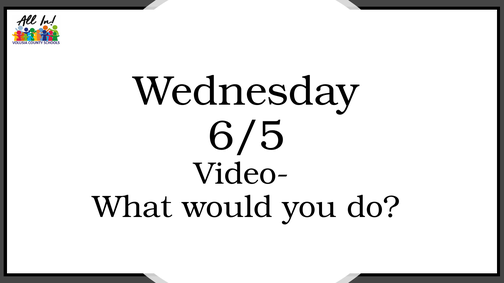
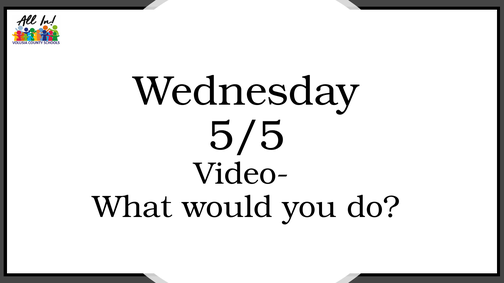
6/5: 6/5 -> 5/5 (246, 136)
